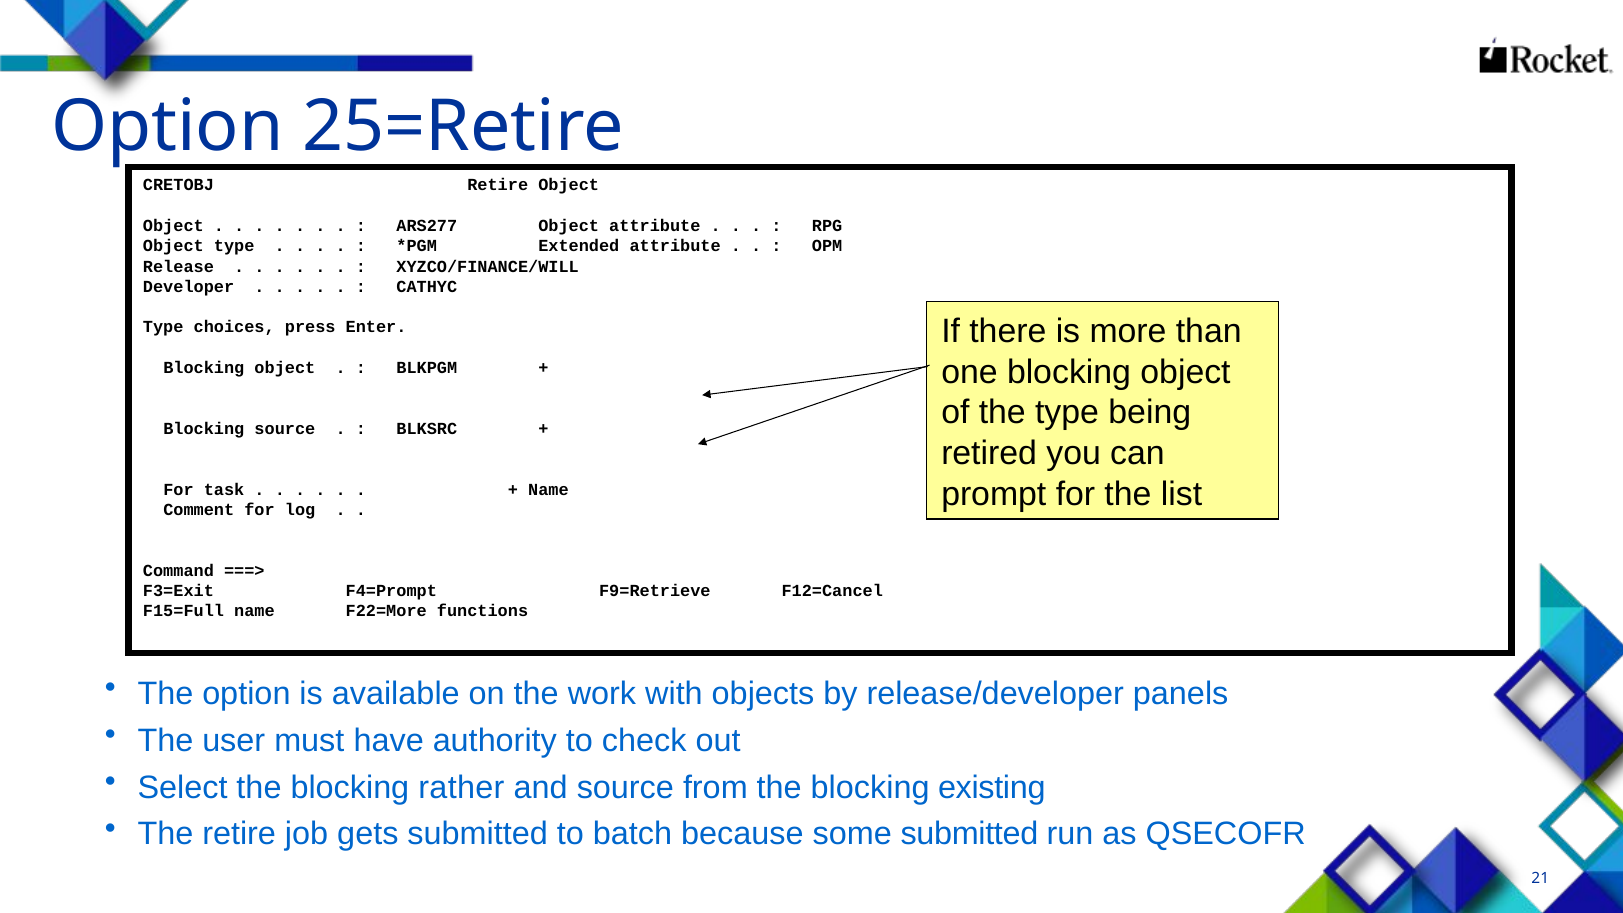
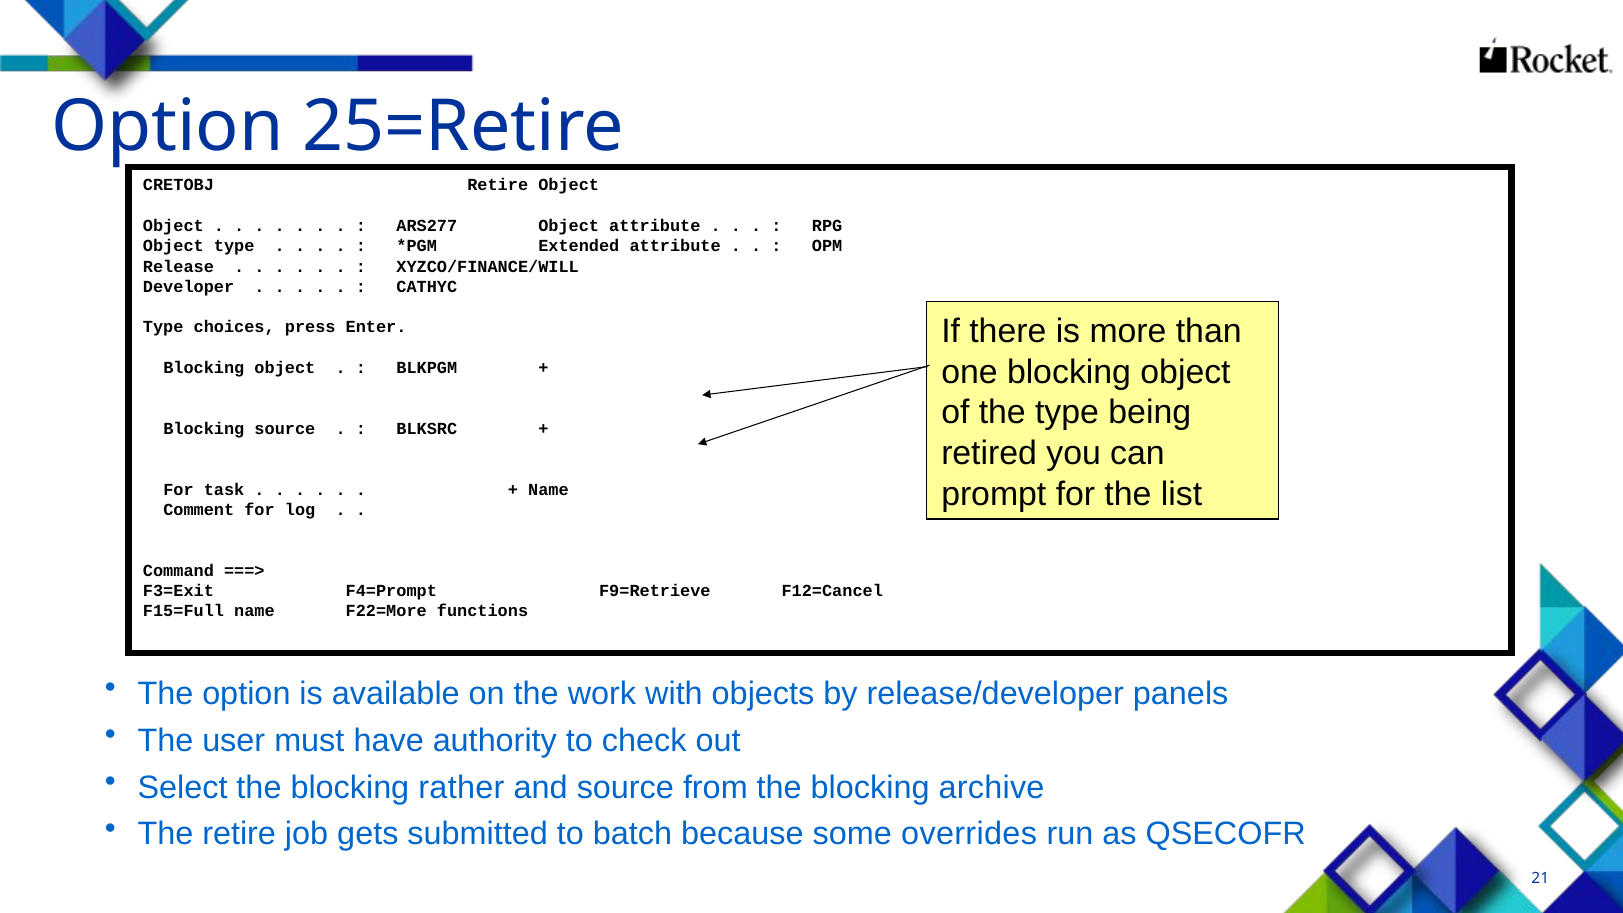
existing: existing -> archive (992, 787)
some submitted: submitted -> overrides (969, 834)
